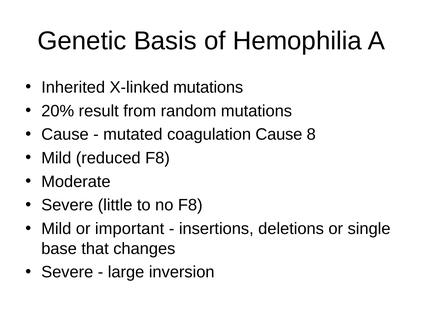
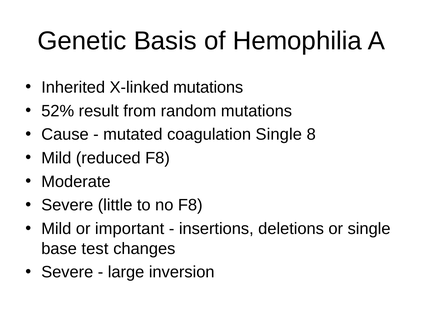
20%: 20% -> 52% (58, 111)
coagulation Cause: Cause -> Single (279, 134)
that: that -> test (95, 248)
